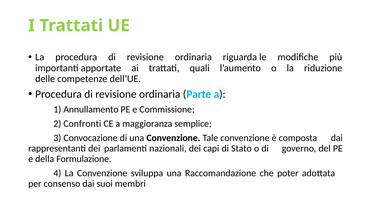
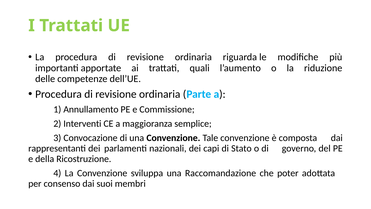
Confronti: Confronti -> Interventi (82, 123)
Formulazione: Formulazione -> Ricostruzione (84, 159)
